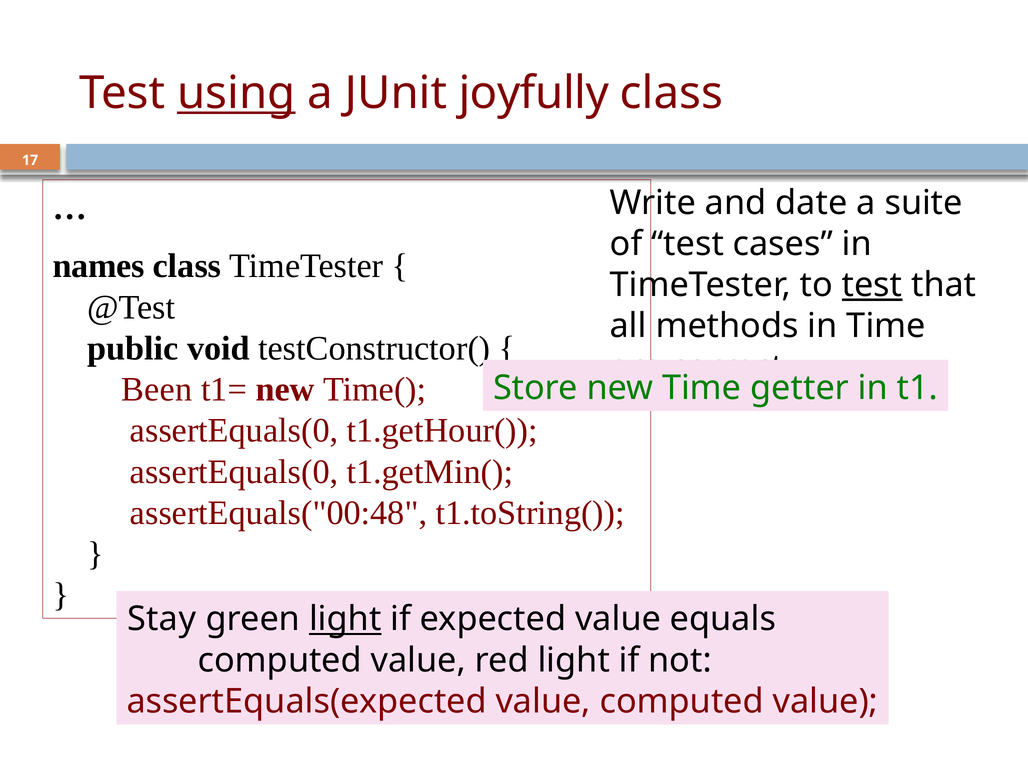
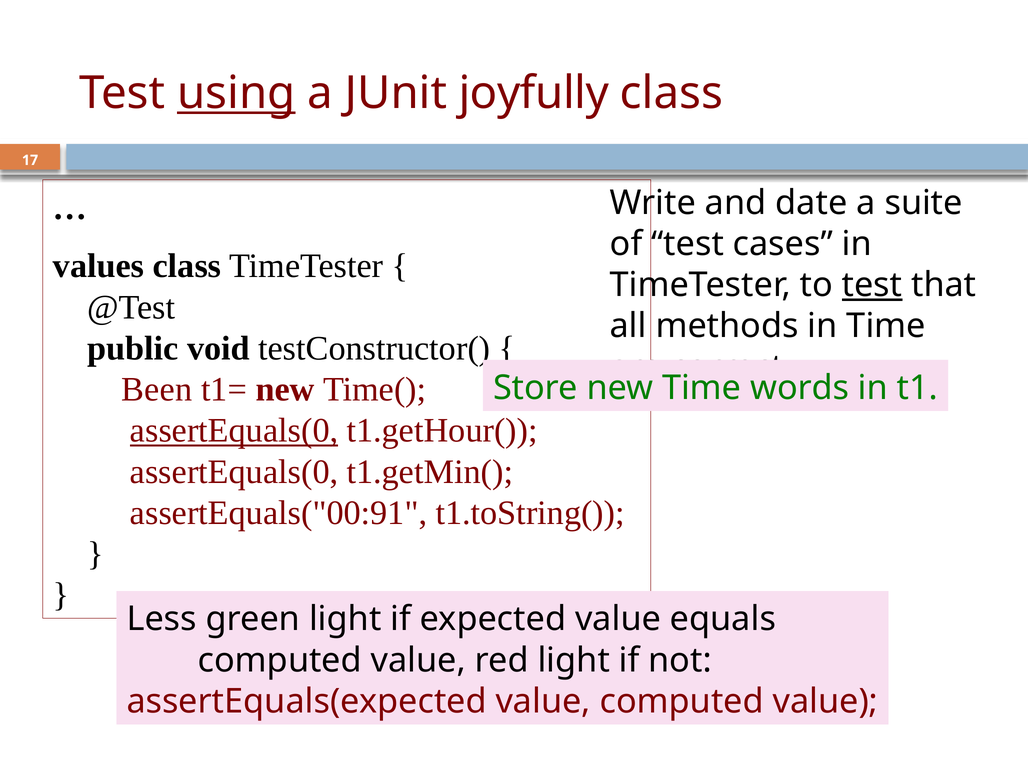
names: names -> values (99, 266)
getter: getter -> words (800, 388)
assertEquals(0 underline: none -> present (234, 431)
assertEquals("00:48: assertEquals("00:48 -> assertEquals("00:91 (279, 513)
Stay: Stay -> Less (162, 619)
light underline: present -> none (345, 619)
